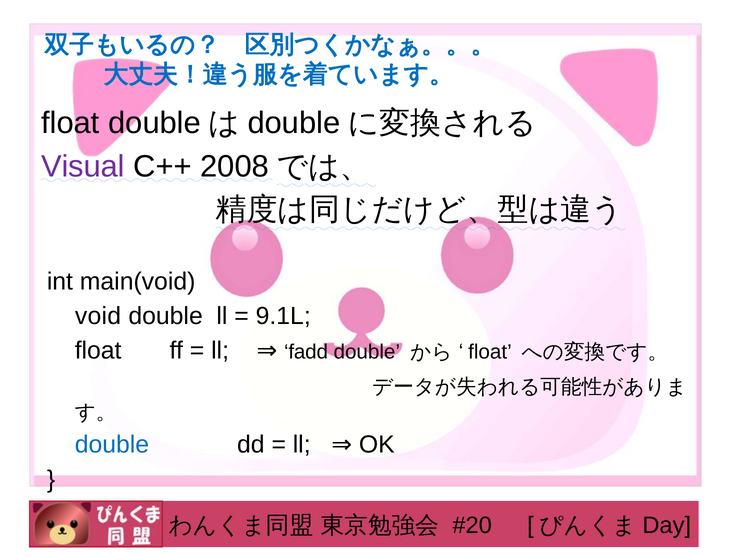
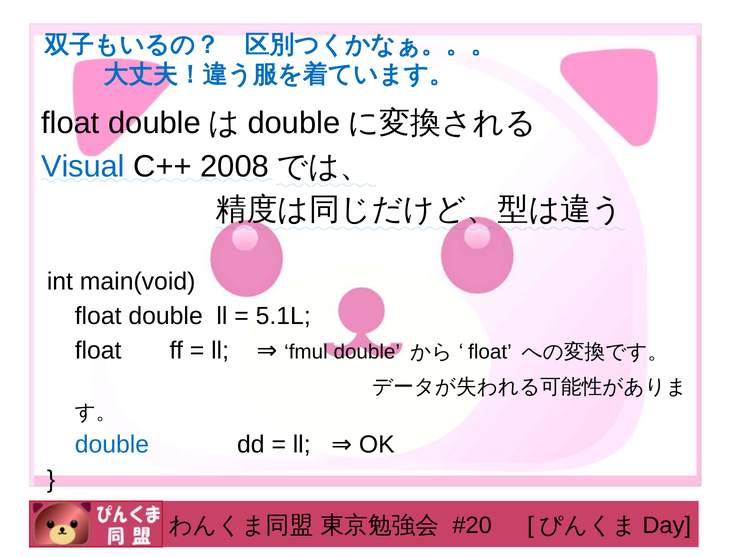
Visual colour: purple -> blue (83, 166)
void: void -> float (98, 316)
9.1L: 9.1L -> 5.1L (283, 316)
fadd: fadd -> fmul (306, 352)
